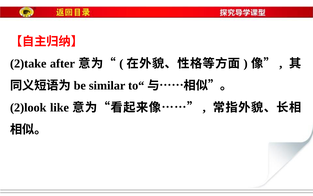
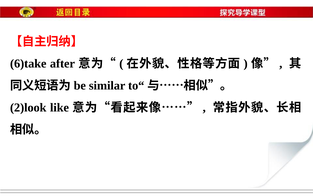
2)take: 2)take -> 6)take (28, 63)
